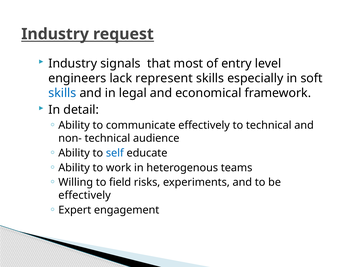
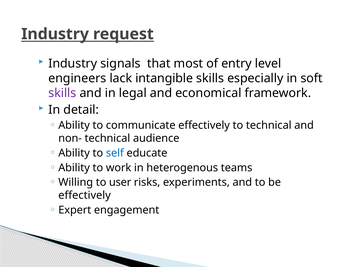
represent: represent -> intangible (164, 78)
skills colour: blue -> purple (62, 93)
field: field -> user (120, 182)
